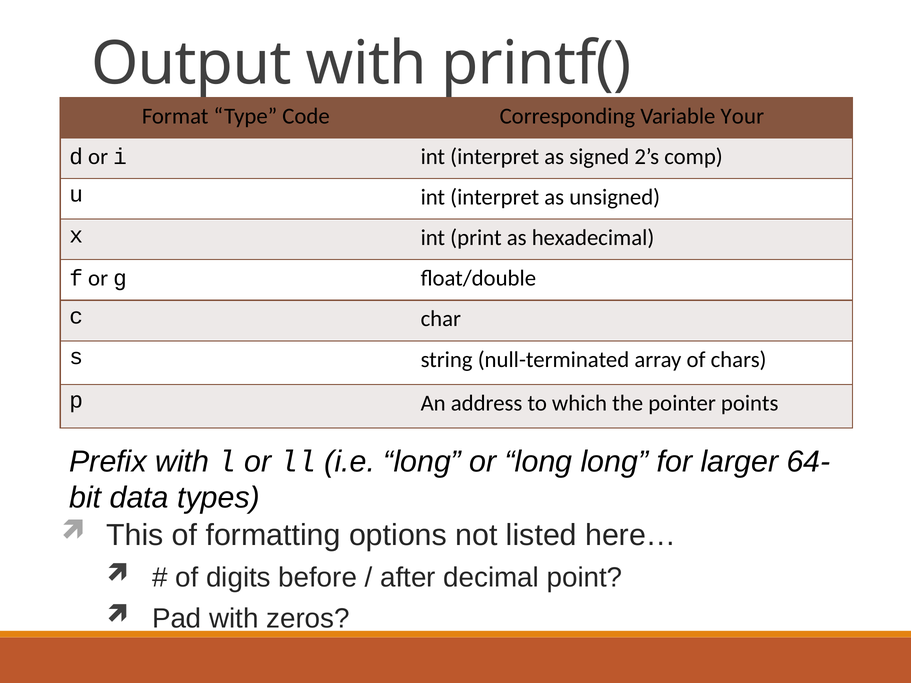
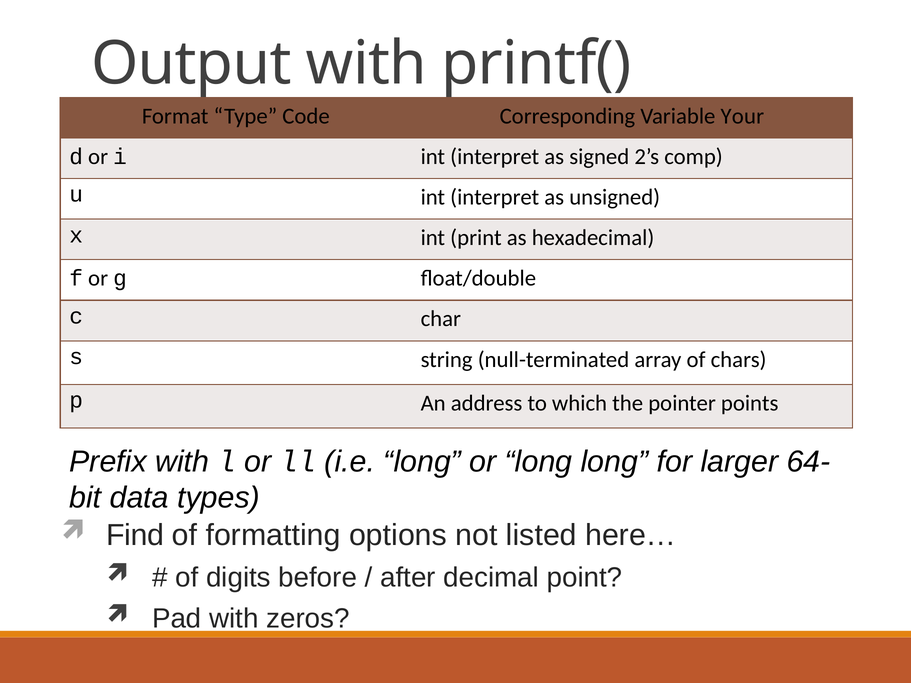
This: This -> Find (135, 535)
